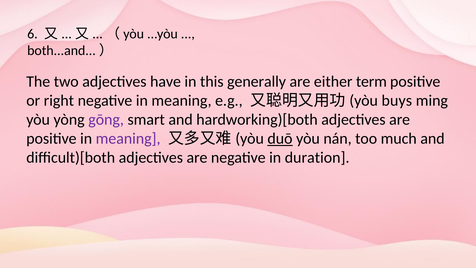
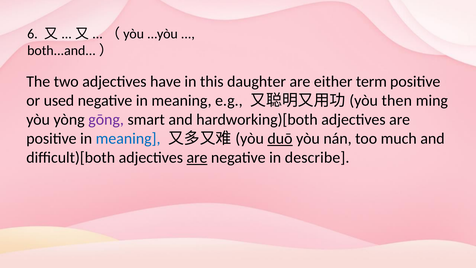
generally: generally -> daughter (257, 81)
right: right -> used (59, 100)
buys: buys -> then (397, 100)
meaning colour: purple -> blue (128, 139)
are underline: none -> present (197, 158)
duration: duration -> describe (317, 158)
